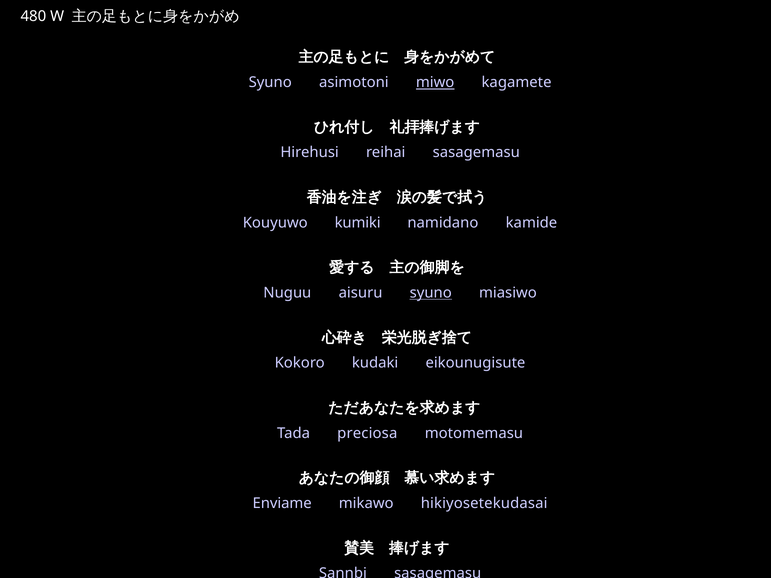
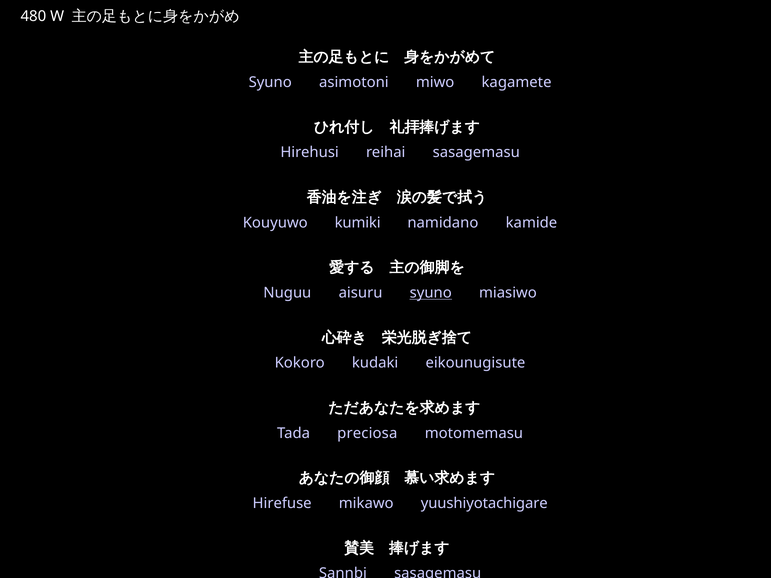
miwo underline: present -> none (435, 82)
Enviame: Enviame -> Hirefuse (282, 504)
hikiyosetekudasai: hikiyosetekudasai -> yuushiyotachigare (484, 504)
